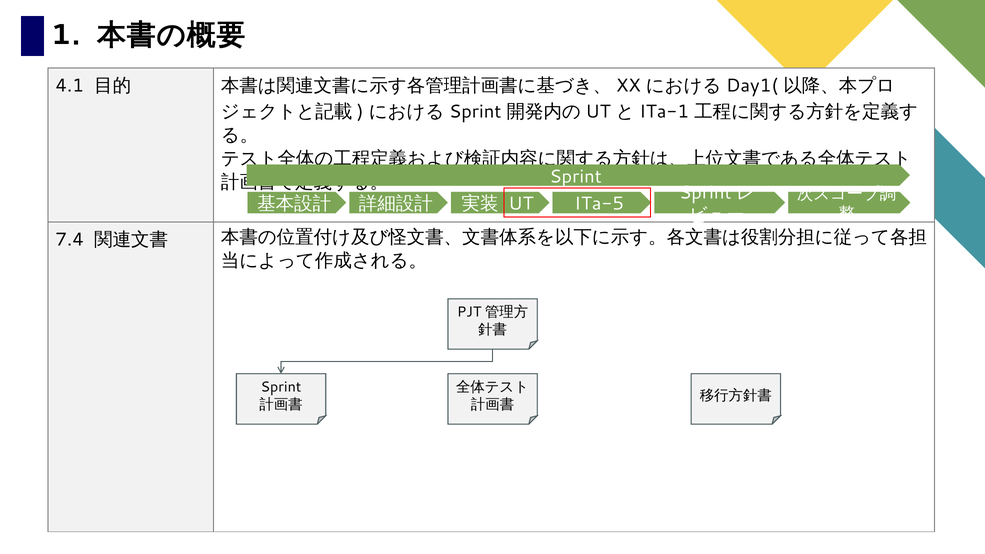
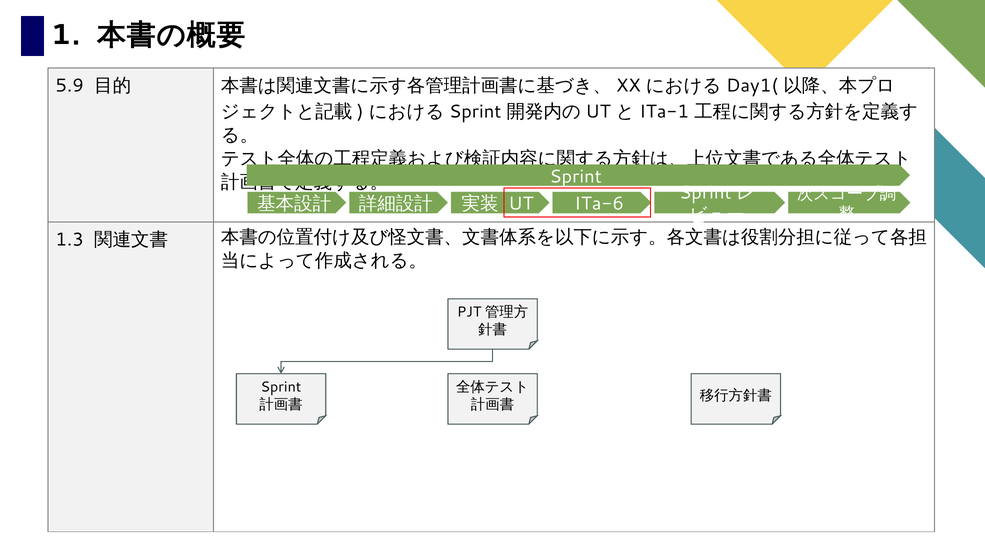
4.1: 4.1 -> 5.9 (70, 86)
ITa-5: ITa-5 -> ITa-6 (599, 204)
7.4: 7.4 -> 1.3 (70, 240)
